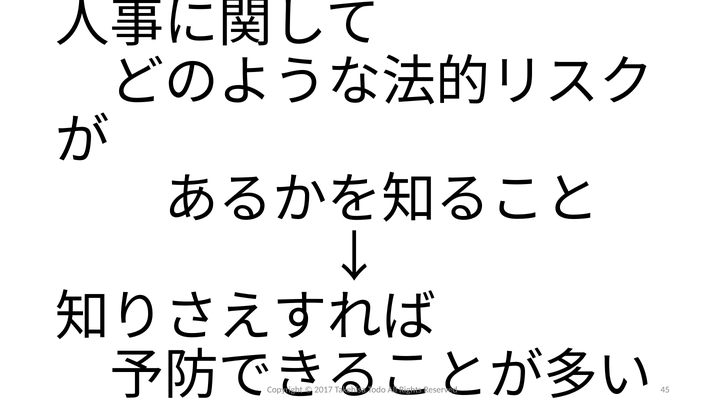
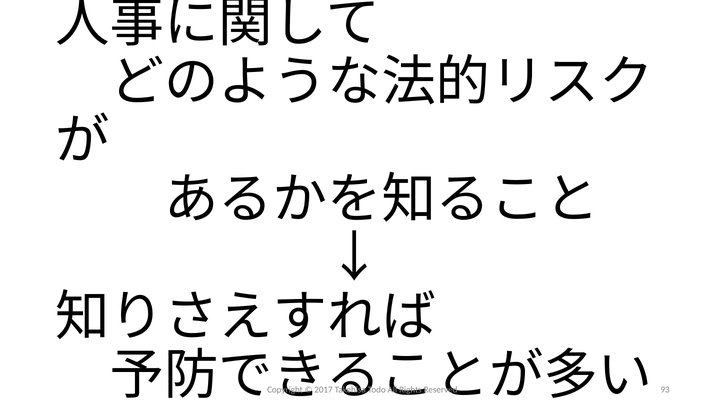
45: 45 -> 93 (665, 389)
